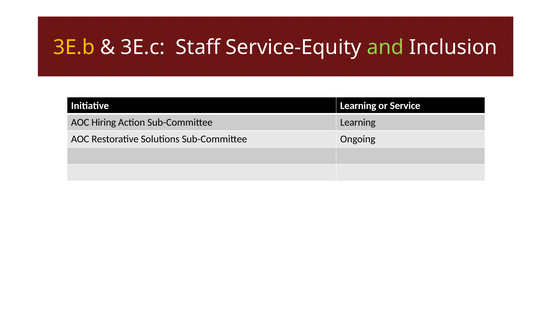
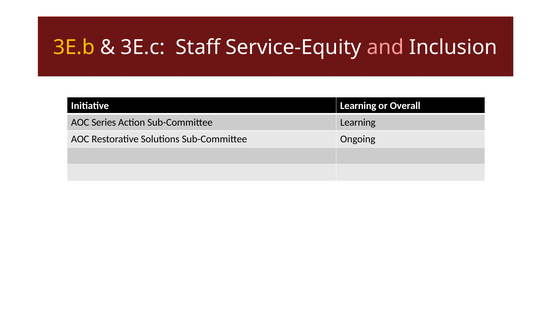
and colour: light green -> pink (385, 47)
Service: Service -> Overall (405, 106)
Hiring: Hiring -> Series (104, 122)
